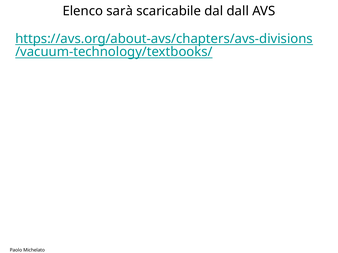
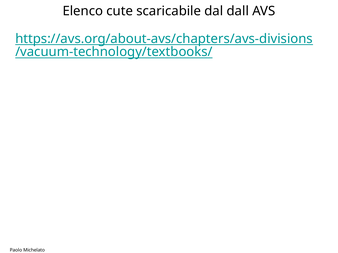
sarà: sarà -> cute (120, 11)
